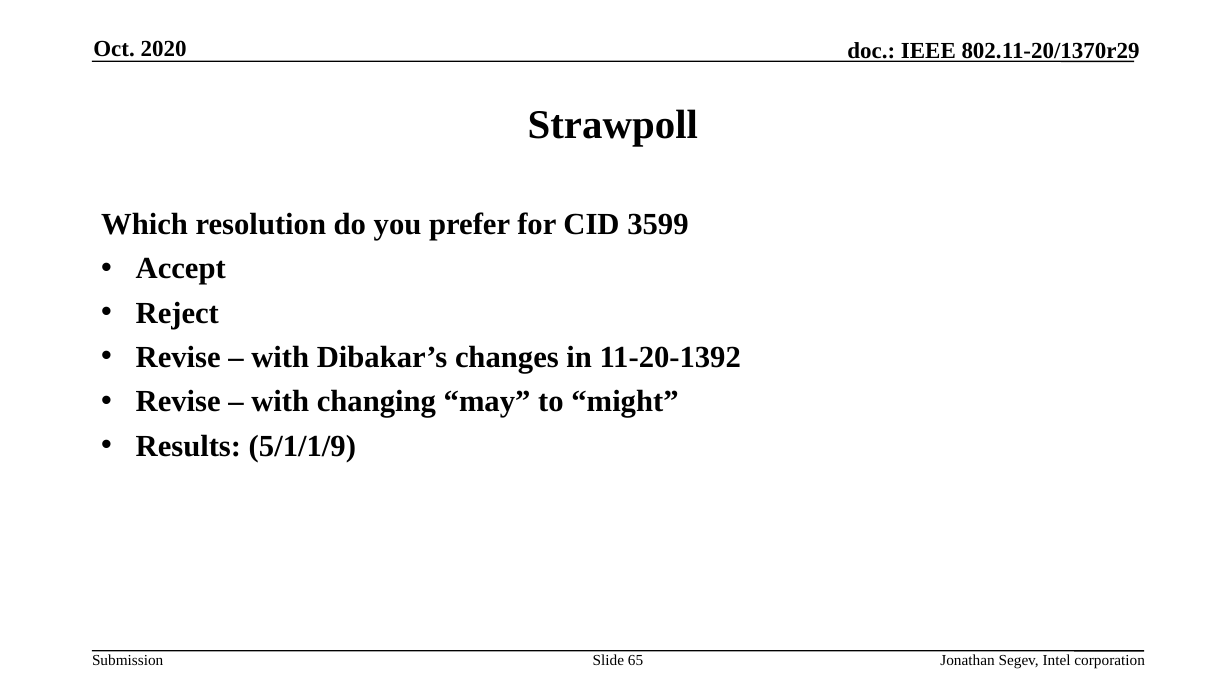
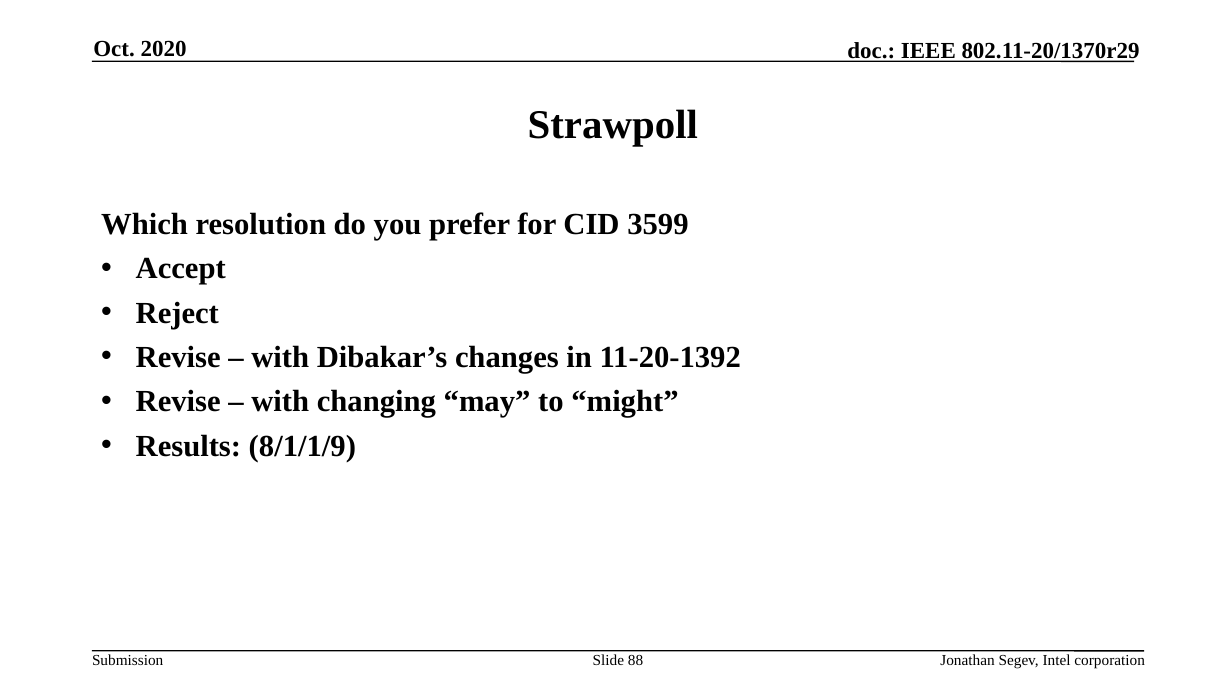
5/1/1/9: 5/1/1/9 -> 8/1/1/9 (302, 447)
65: 65 -> 88 (636, 661)
